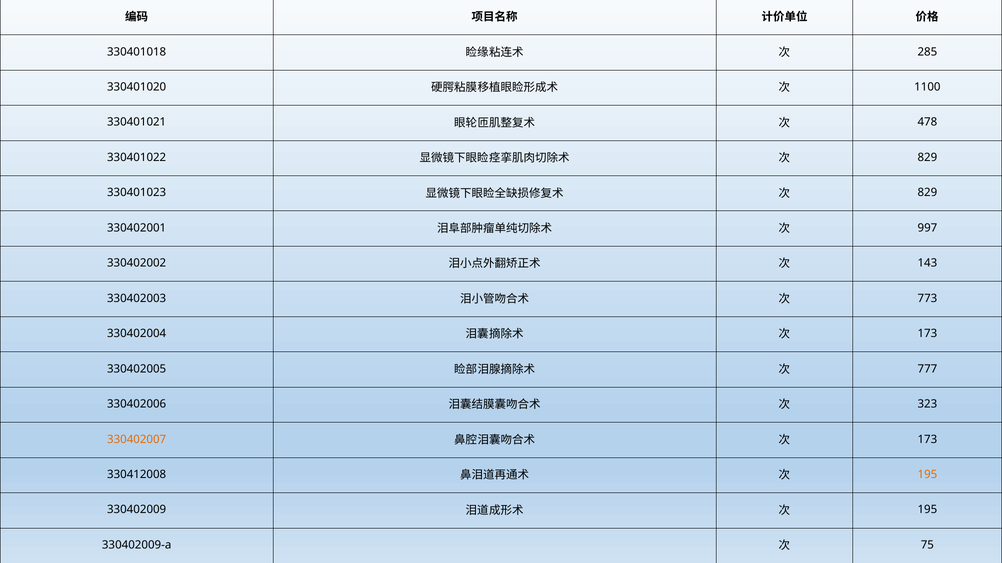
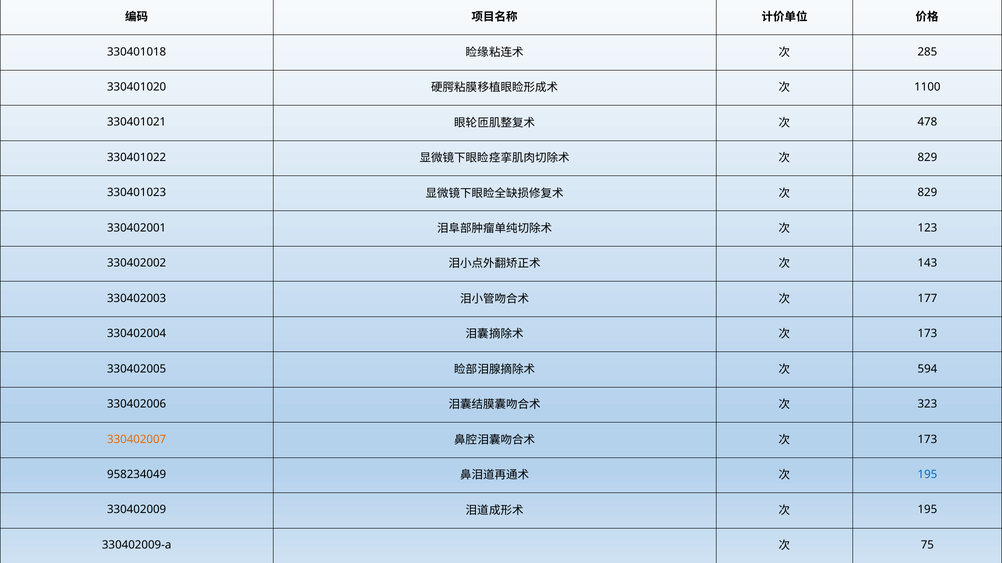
997: 997 -> 123 (927, 228)
773: 773 -> 177 (927, 299)
777: 777 -> 594 (927, 369)
330412008: 330412008 -> 958234049 (137, 475)
195 colour: orange -> blue (927, 475)
